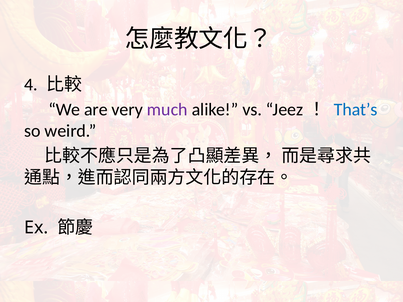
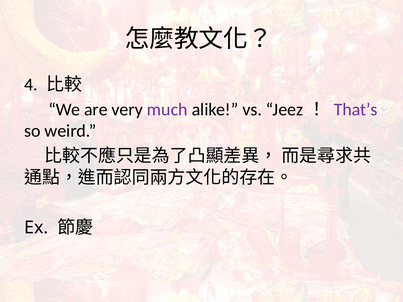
That’s colour: blue -> purple (356, 110)
